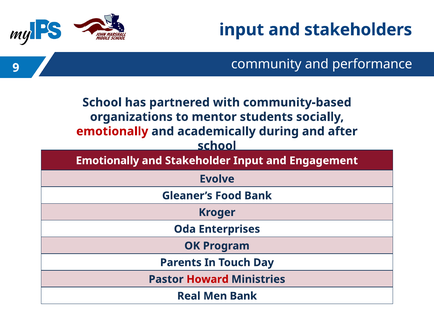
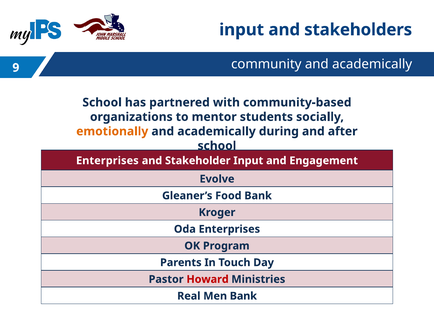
community and performance: performance -> academically (372, 64)
emotionally colour: red -> orange (112, 132)
Emotionally: Emotionally -> Enterprises (107, 161)
